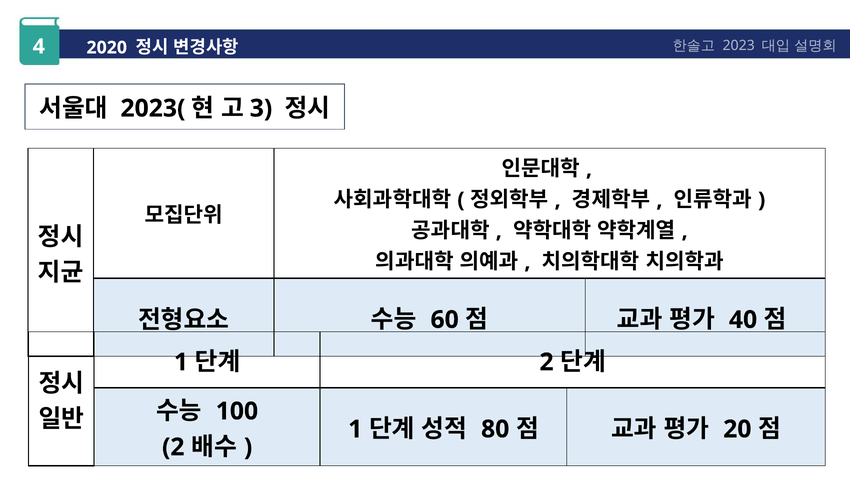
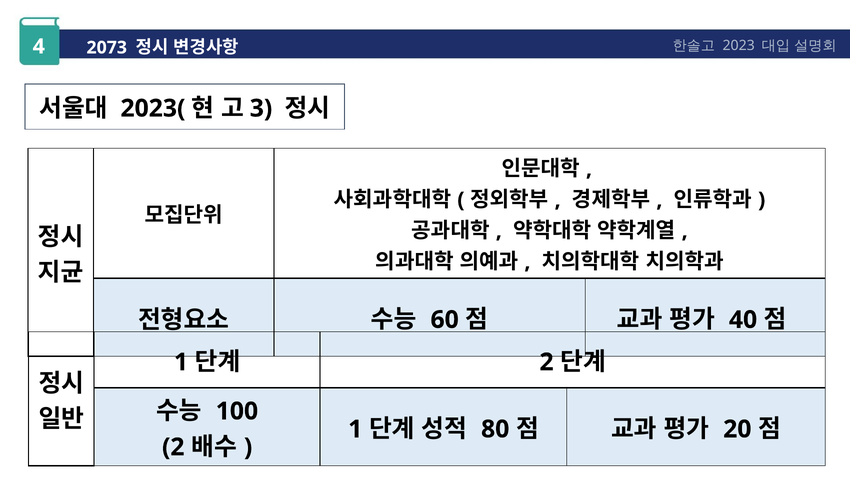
2020: 2020 -> 2073 (107, 48)
